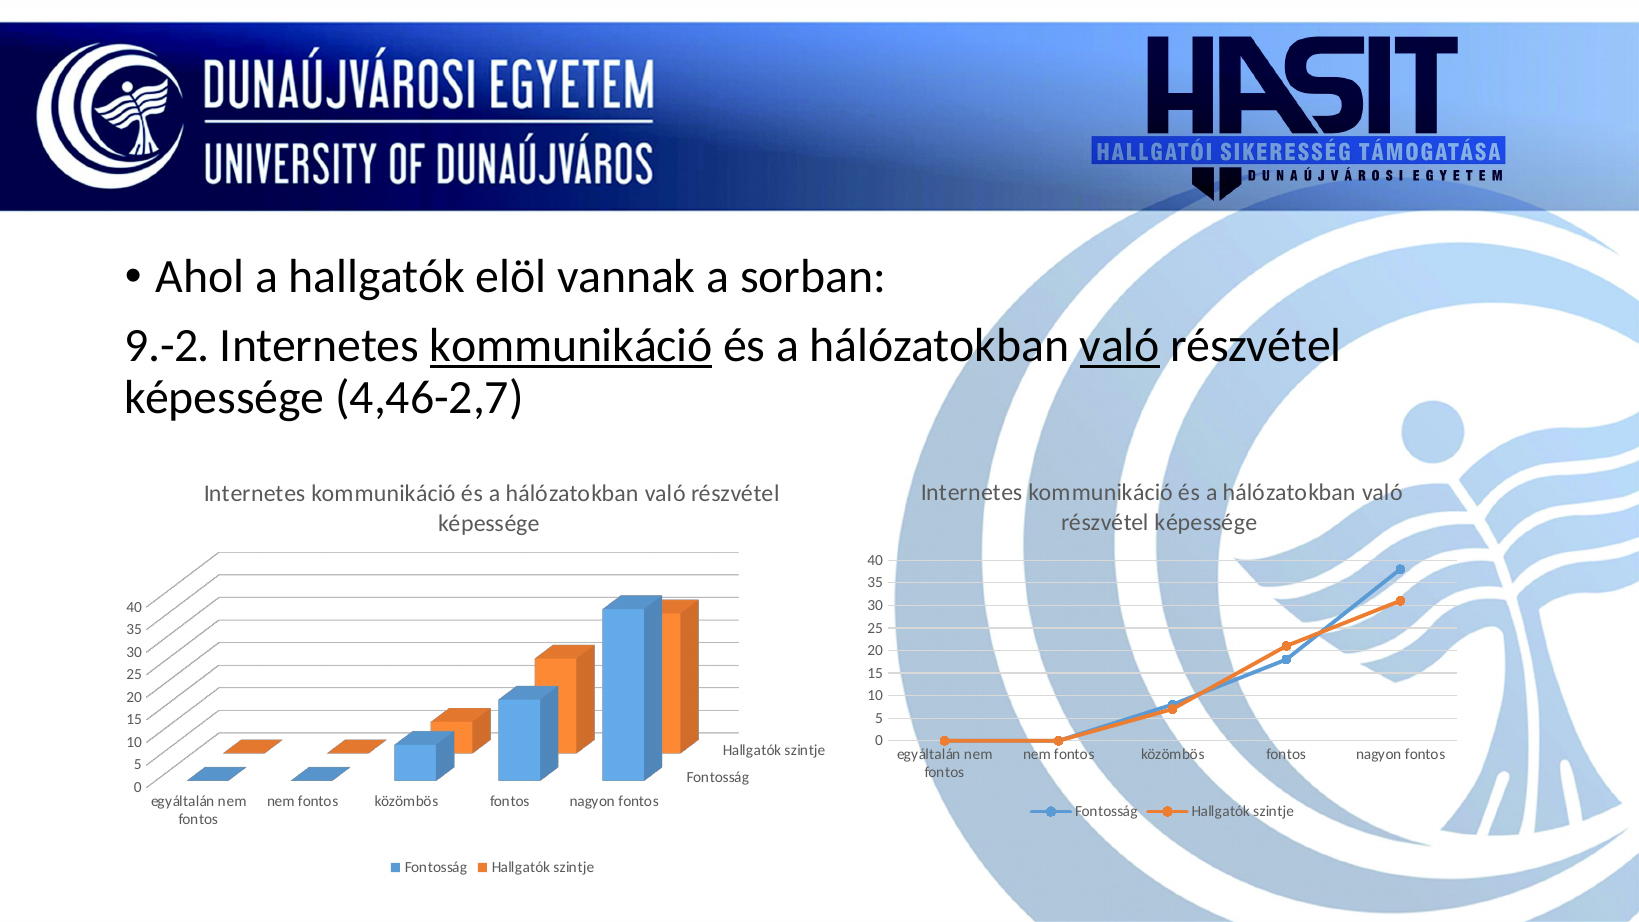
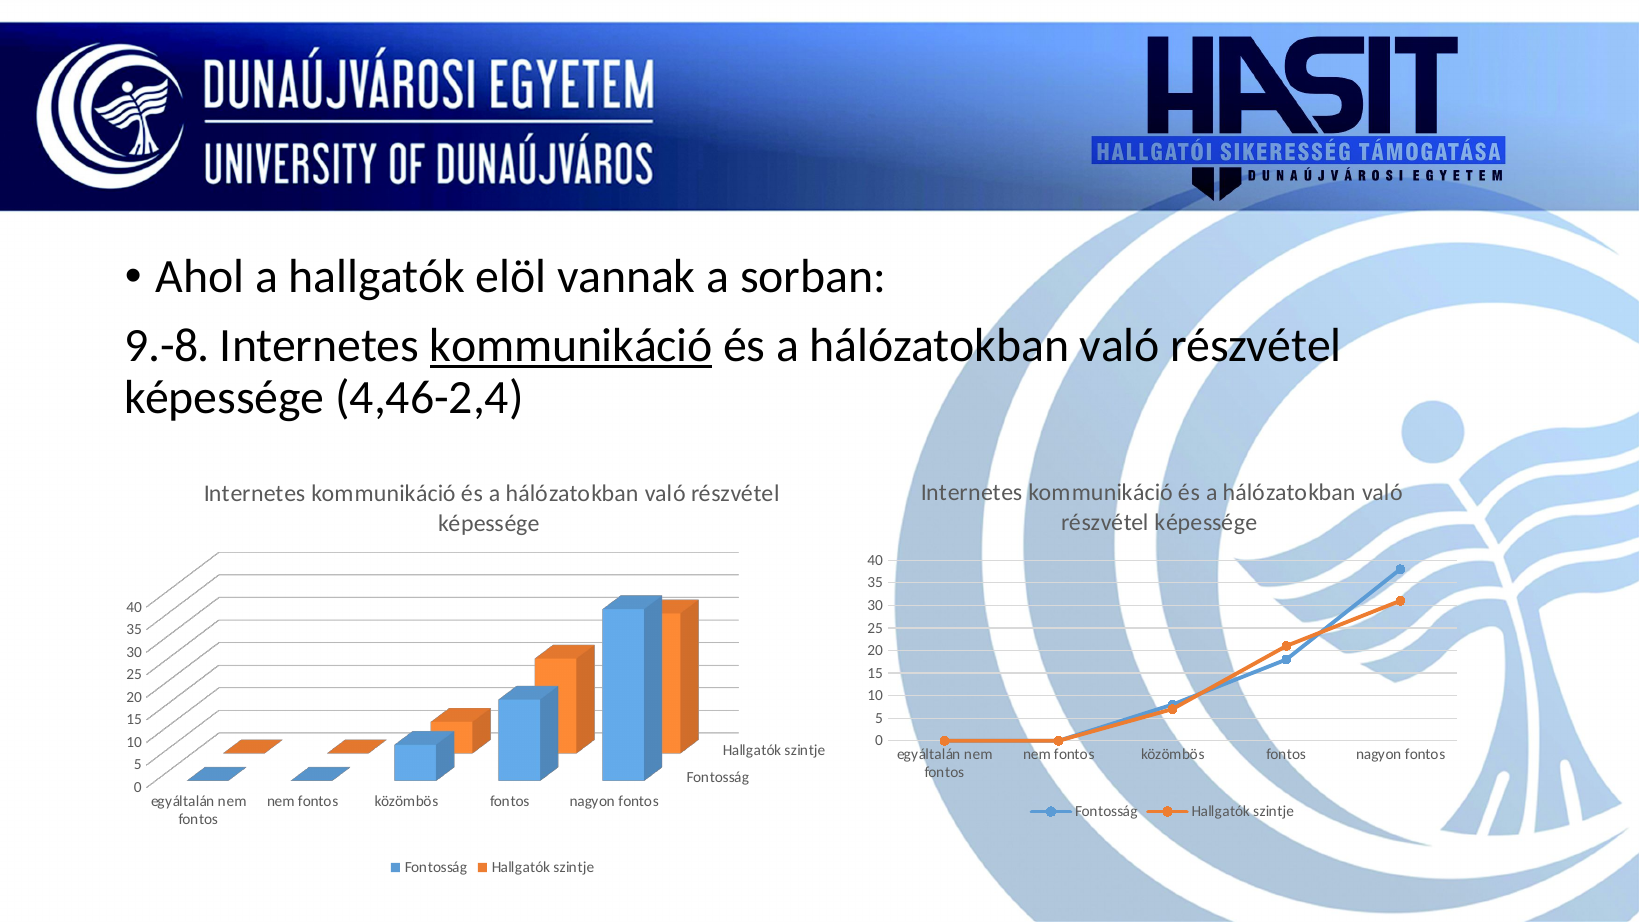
9.-2: 9.-2 -> 9.-8 (167, 346)
való underline: present -> none (1120, 346)
4,46-2,7: 4,46-2,7 -> 4,46-2,4 (429, 397)
